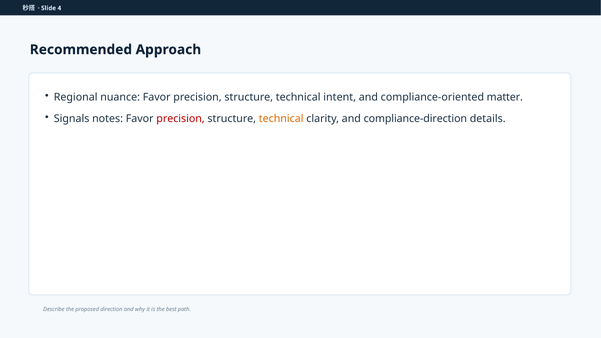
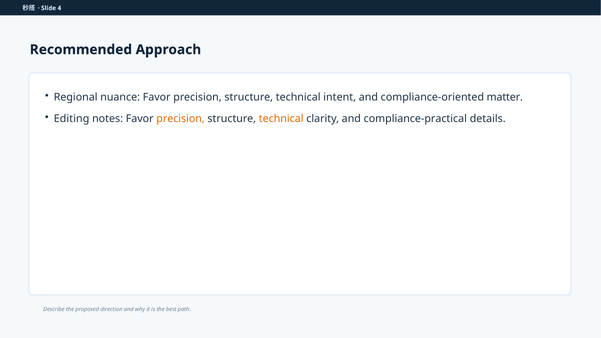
Signals: Signals -> Editing (72, 119)
precision colour: red -> orange (181, 119)
compliance-direction: compliance-direction -> compliance-practical (415, 119)
